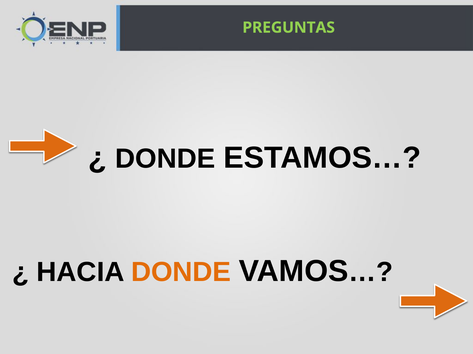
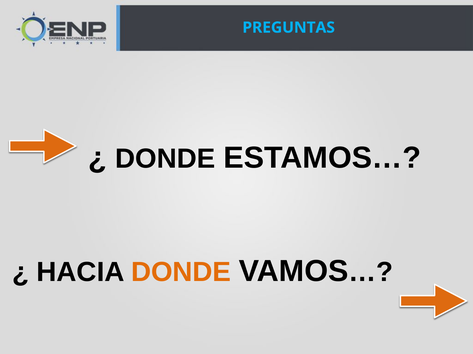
PREGUNTAS colour: light green -> light blue (289, 28)
